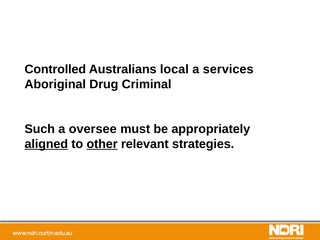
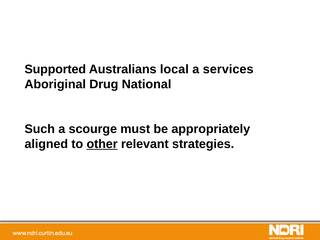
Controlled: Controlled -> Supported (55, 69)
Criminal: Criminal -> National (147, 84)
oversee: oversee -> scourge (93, 129)
aligned underline: present -> none (46, 144)
